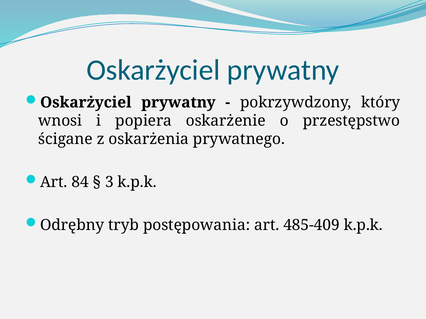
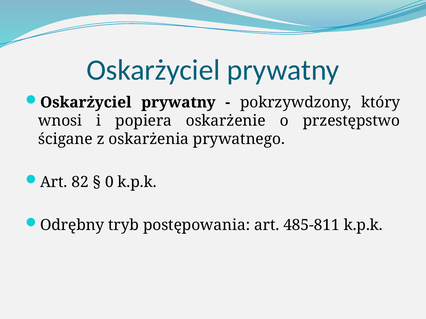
84: 84 -> 82 (80, 182)
3: 3 -> 0 (109, 182)
485-409: 485-409 -> 485-811 (312, 226)
